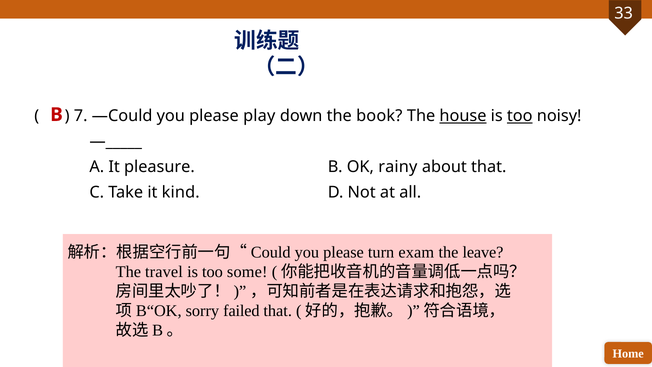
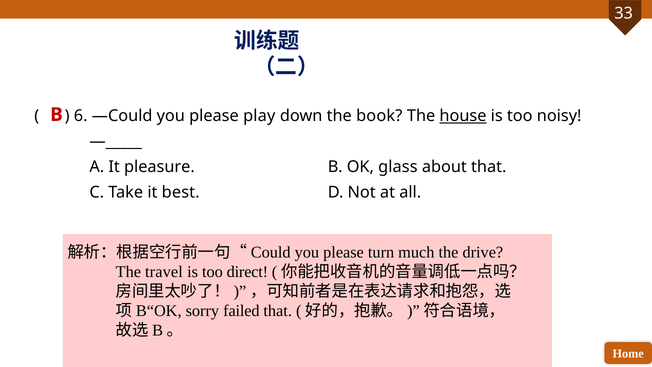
7: 7 -> 6 (81, 116)
too underline: present -> none (520, 116)
rainy: rainy -> glass (398, 167)
kind: kind -> best (181, 192)
exam: exam -> much (416, 252)
leave: leave -> drive (483, 252)
some: some -> direct (247, 272)
